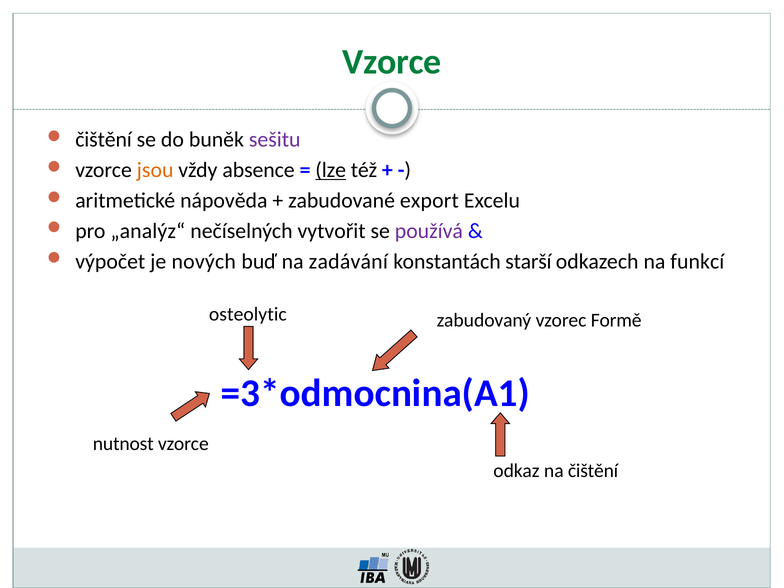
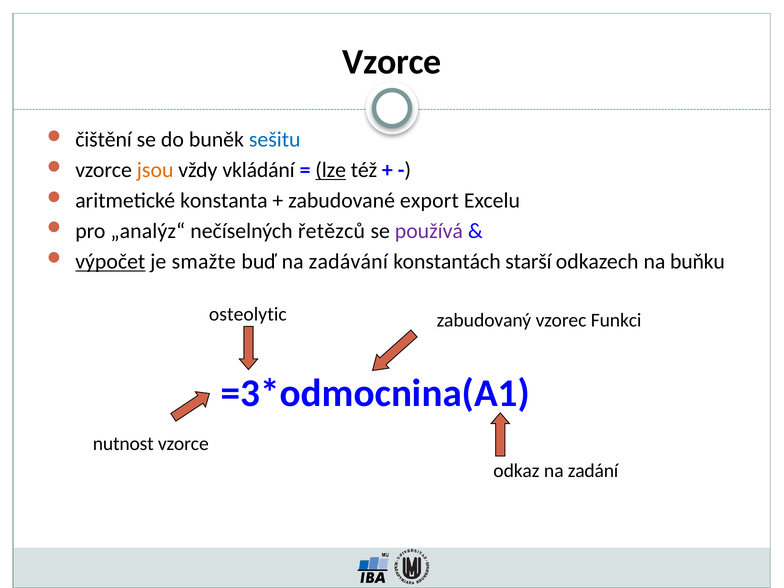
Vzorce colour: green -> black (392, 62)
sešitu colour: purple -> blue (275, 140)
absence: absence -> vkládání (259, 170)
nápověda: nápověda -> konstanta (224, 201)
vytvořit: vytvořit -> řetězců (331, 231)
výpočet underline: none -> present (110, 262)
nových: nových -> smažte (204, 262)
funkcí: funkcí -> buňku (697, 262)
Formě: Formě -> Funkci (616, 320)
na čištění: čištění -> zadání (593, 471)
